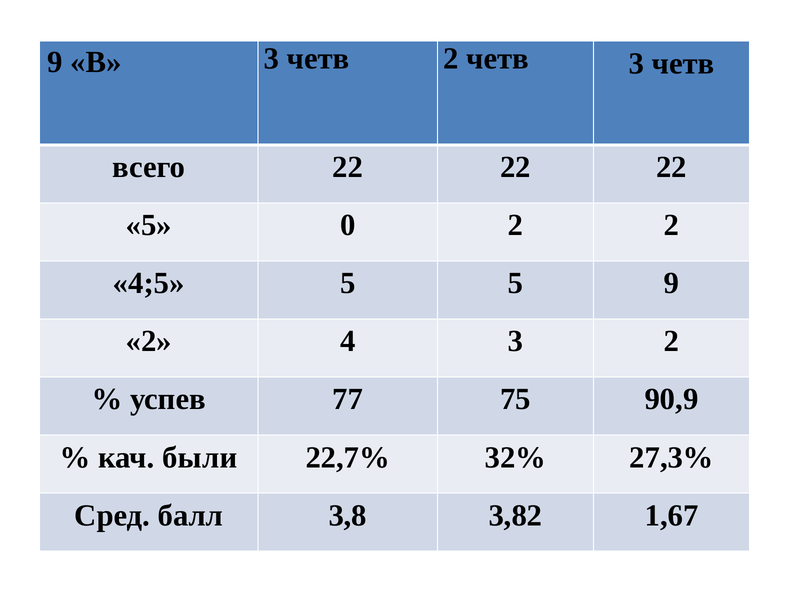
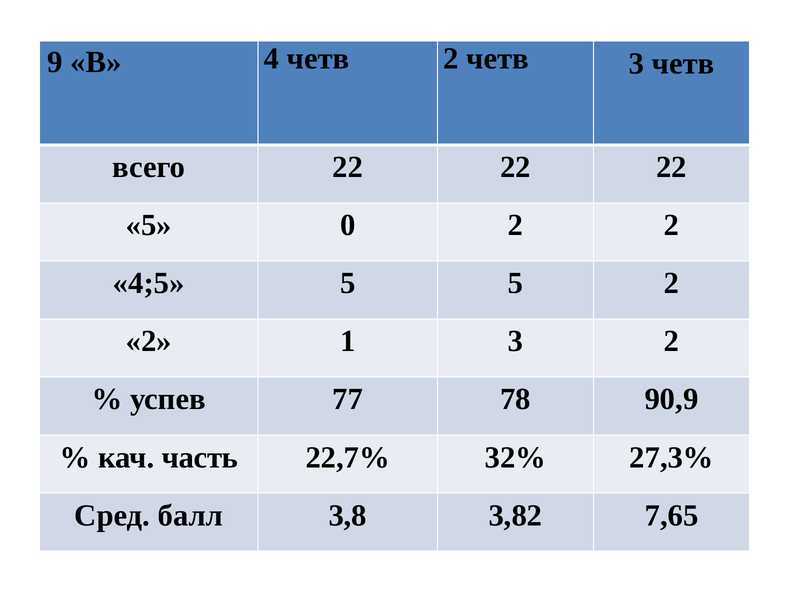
В 3: 3 -> 4 (272, 58)
5 9: 9 -> 2 (672, 284)
4: 4 -> 1 (348, 342)
75: 75 -> 78 (515, 400)
были: были -> часть (200, 458)
1,67: 1,67 -> 7,65 (672, 516)
